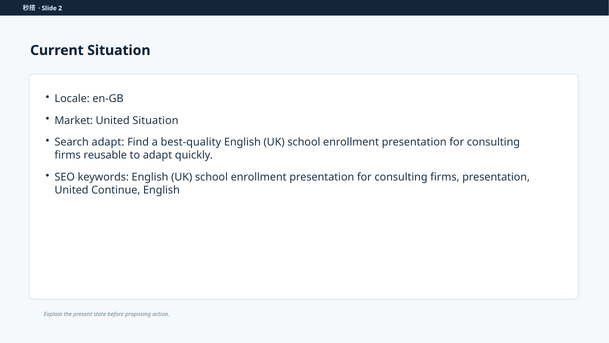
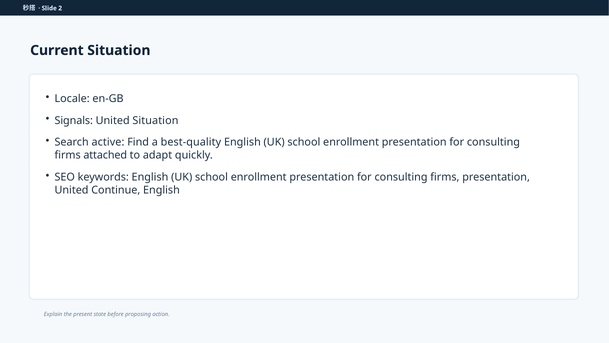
Market: Market -> Signals (74, 120)
Search adapt: adapt -> active (108, 142)
reusable: reusable -> attached (105, 155)
